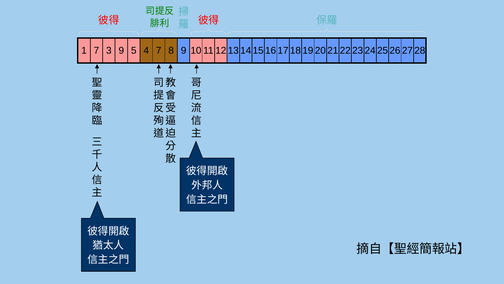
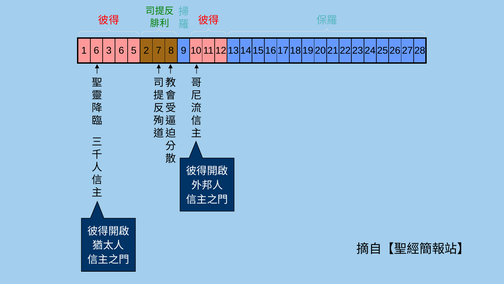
1 7: 7 -> 6 (96, 51)
3 9: 9 -> 6 (121, 51)
4: 4 -> 2 (146, 51)
